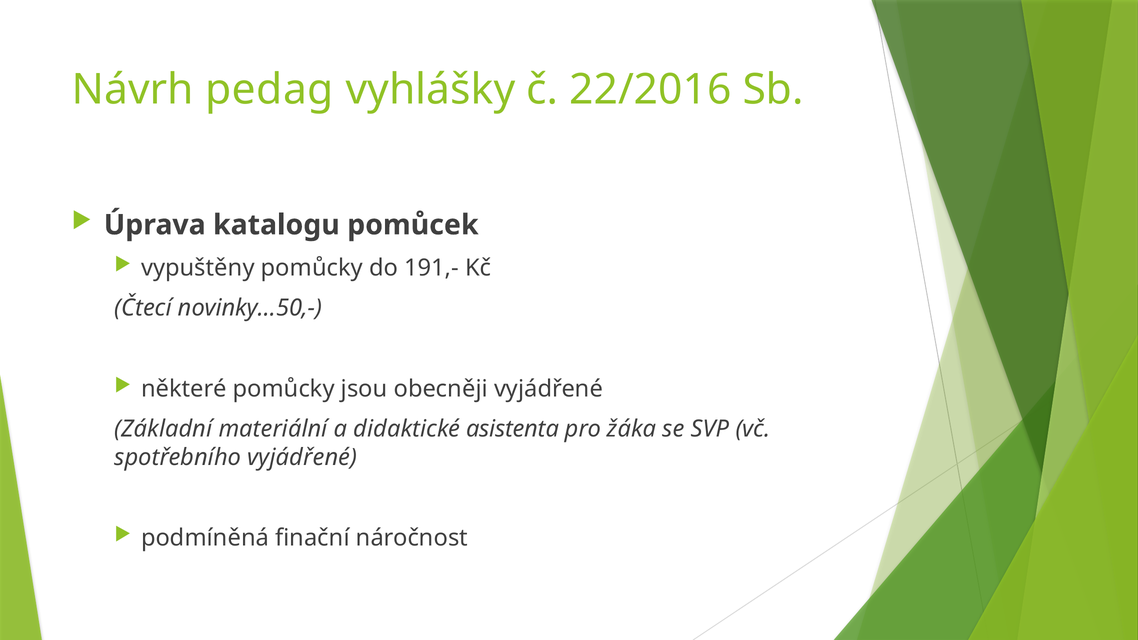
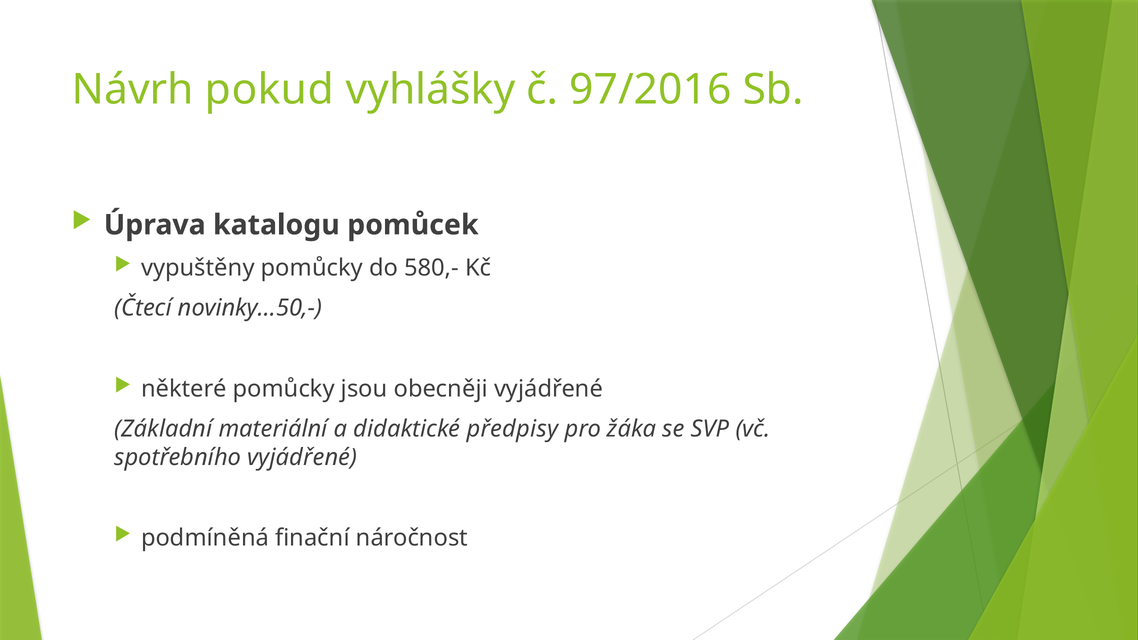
pedag: pedag -> pokud (269, 90)
22/2016: 22/2016 -> 97/2016 (650, 90)
191,-: 191,- -> 580,- (432, 268)
asistenta: asistenta -> předpisy (512, 429)
